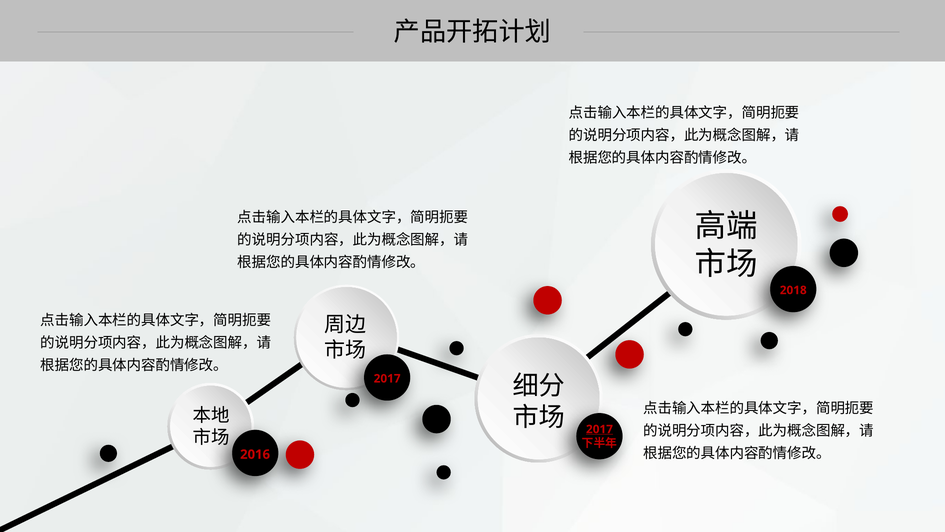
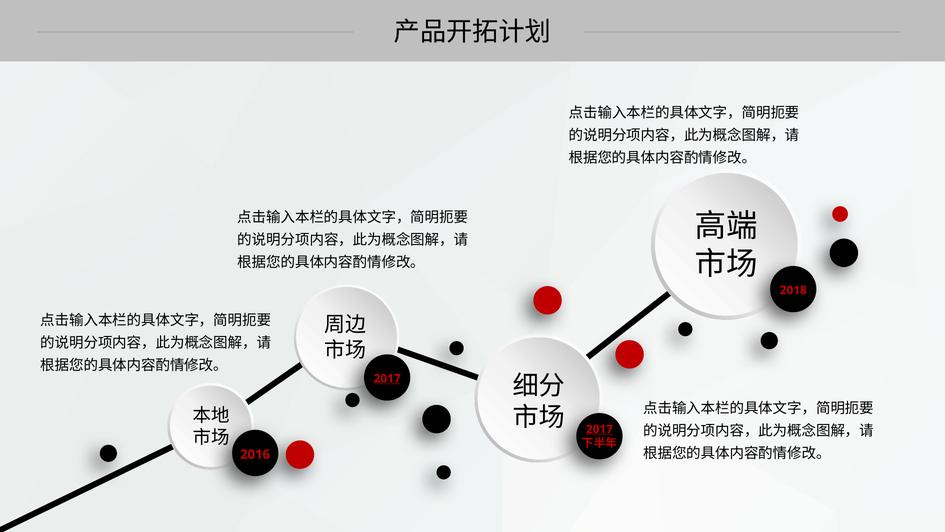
2017 underline: none -> present (387, 378)
